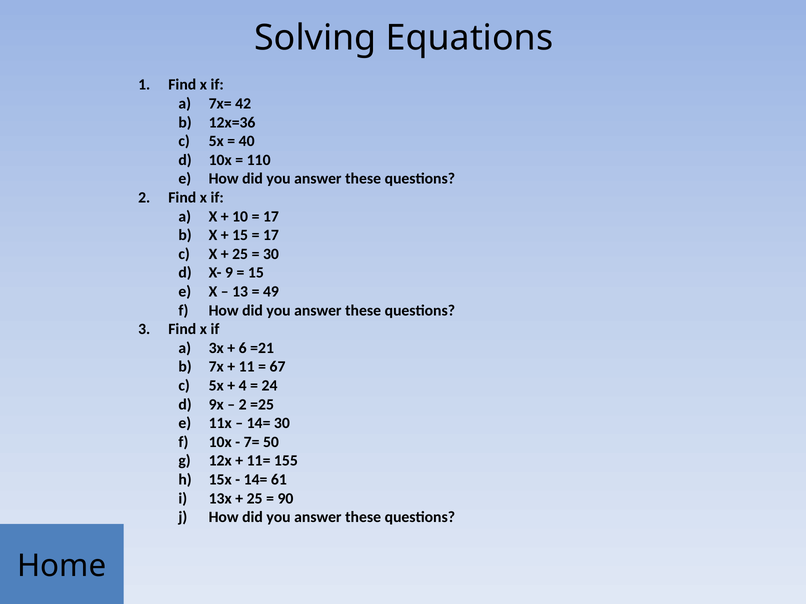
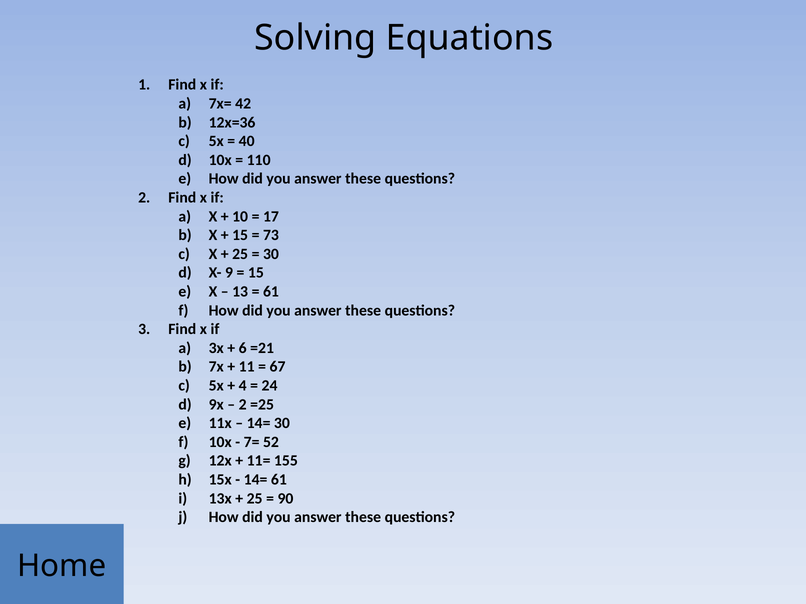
17: 17 -> 73 (271, 235)
49: 49 -> 61 (271, 292)
50: 50 -> 52 (271, 442)
